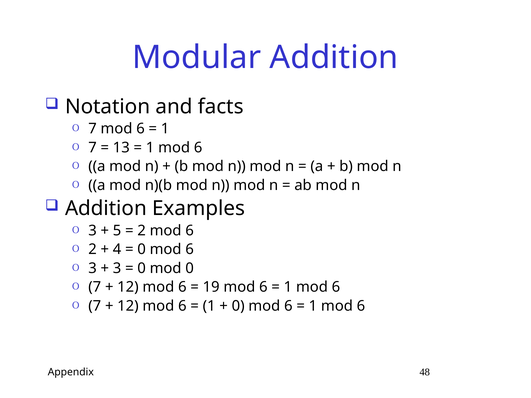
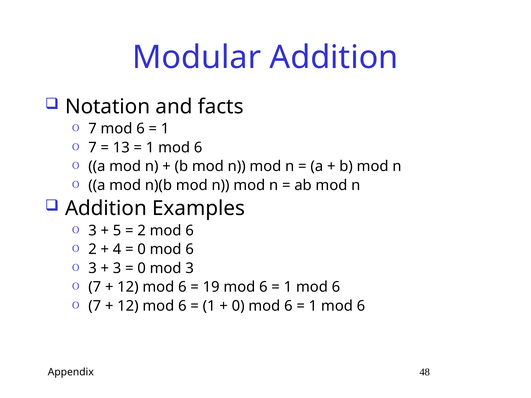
mod 0: 0 -> 3 (190, 268)
